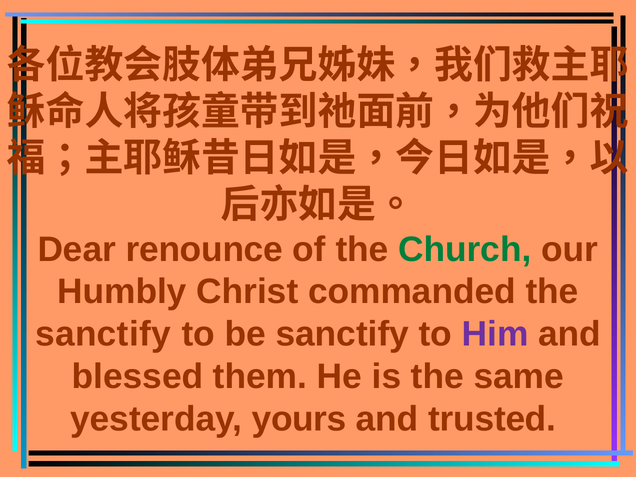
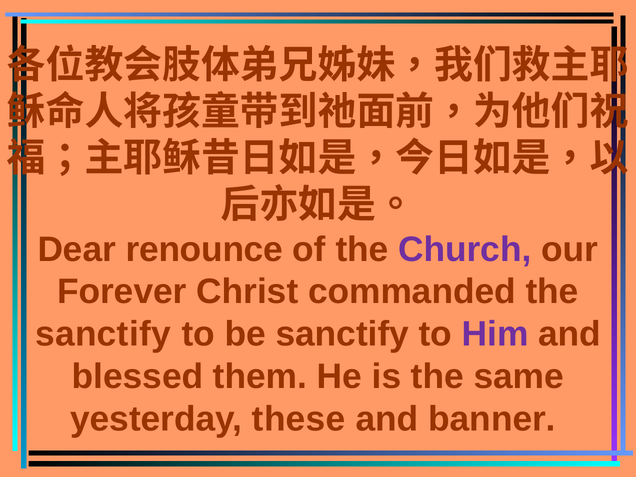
Church colour: green -> purple (465, 249)
Humbly: Humbly -> Forever (122, 292)
yours: yours -> these (299, 419)
trusted: trusted -> banner (492, 419)
